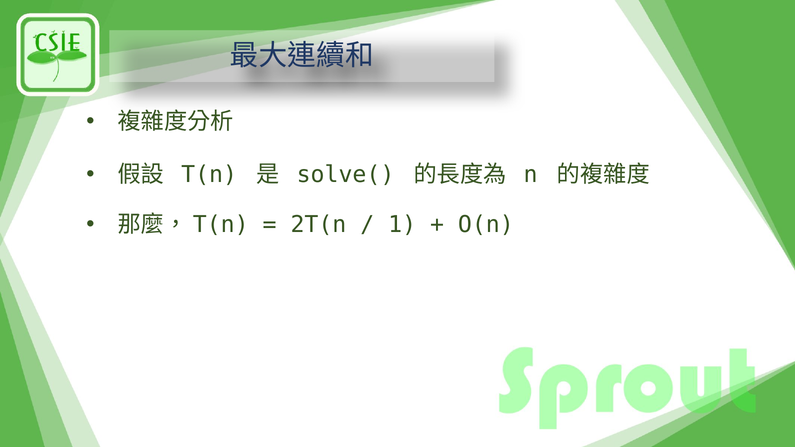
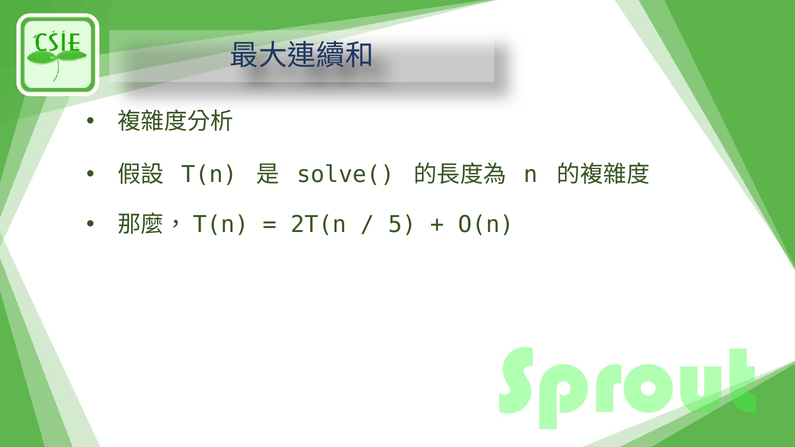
1: 1 -> 5 (402, 225)
